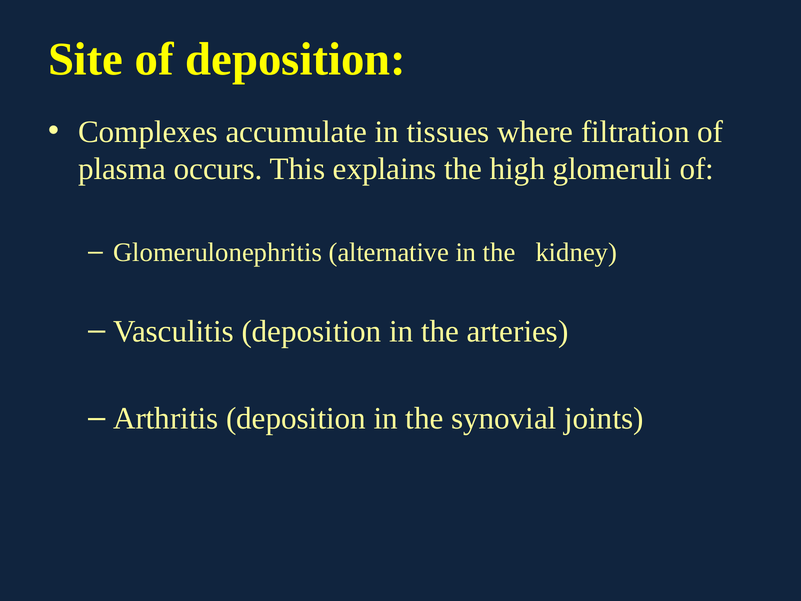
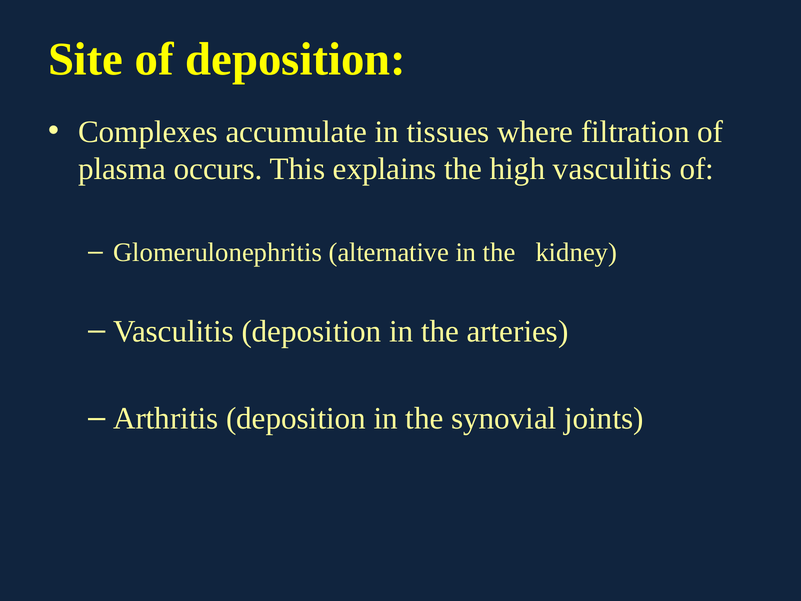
high glomeruli: glomeruli -> vasculitis (612, 169)
